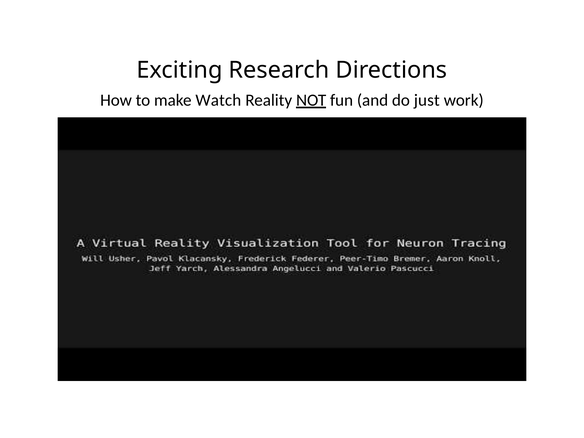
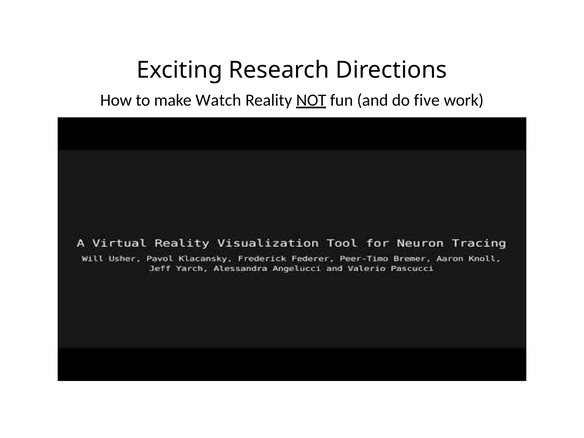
just: just -> five (427, 100)
